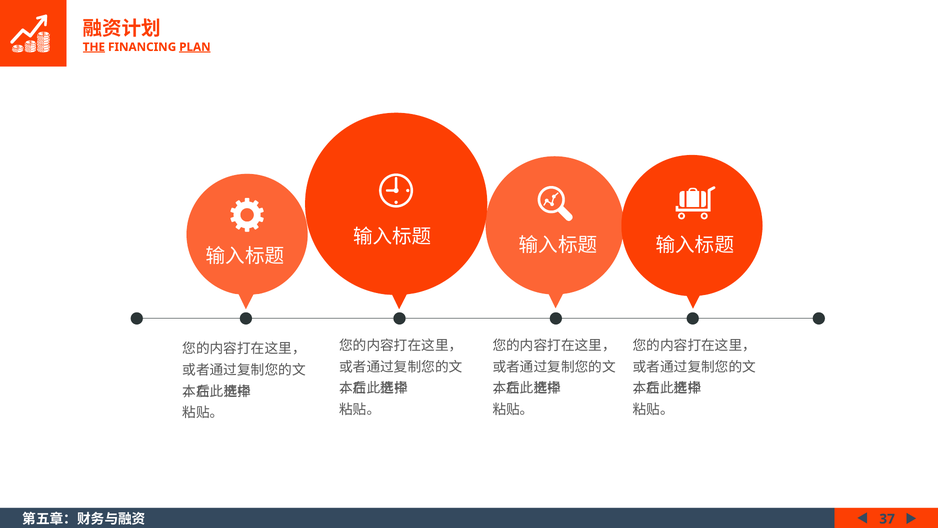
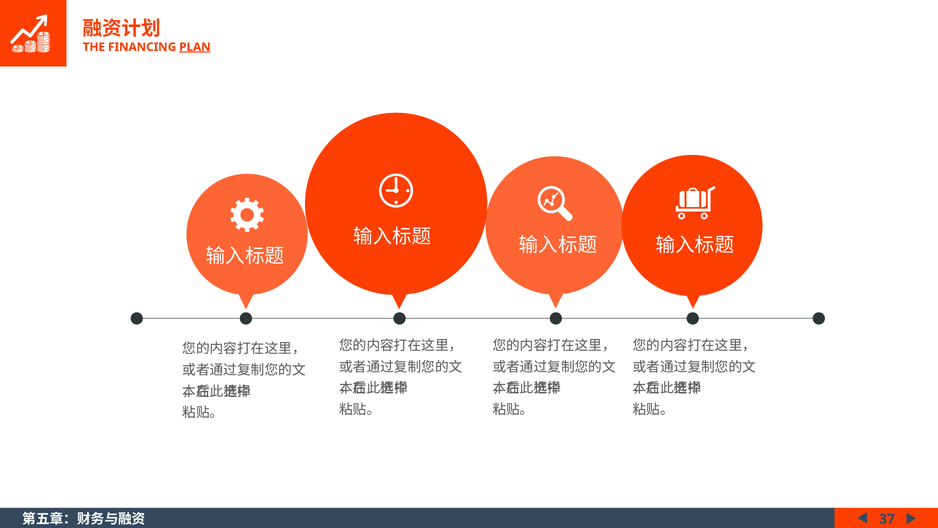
THE underline: present -> none (94, 47)
